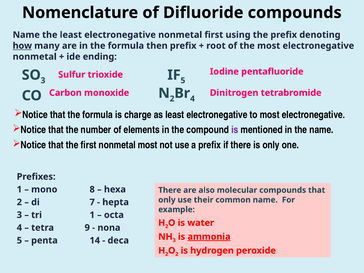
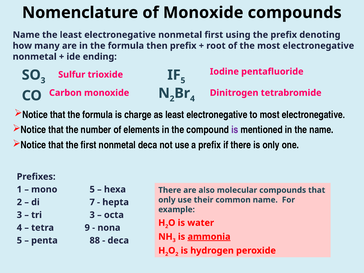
of Difluoride: Difluoride -> Monoxide (203, 13)
how underline: present -> none (22, 46)
nonmetal most: most -> deca (148, 145)
mono 8: 8 -> 5 (92, 189)
tri 1: 1 -> 3 (92, 215)
14: 14 -> 88 (95, 240)
